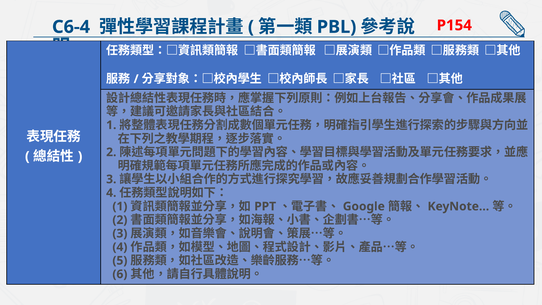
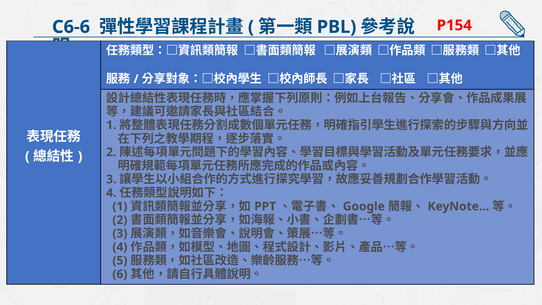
C6-4: C6-4 -> C6-6 (71, 27)
